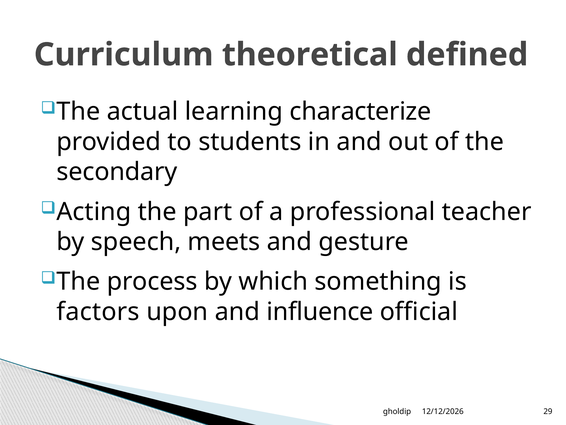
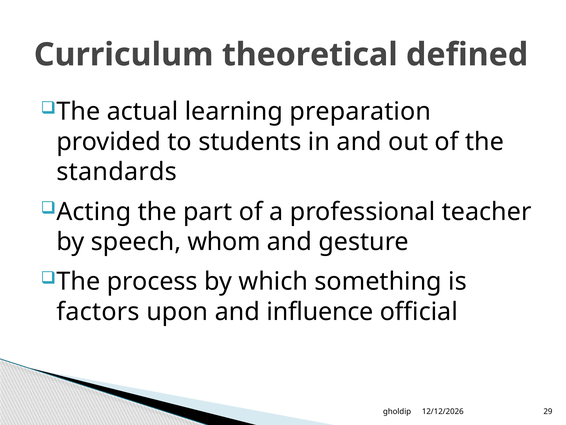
characterize: characterize -> preparation (360, 111)
secondary: secondary -> standards (117, 172)
meets: meets -> whom (224, 242)
